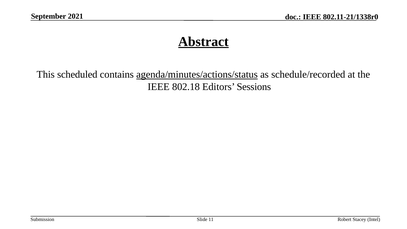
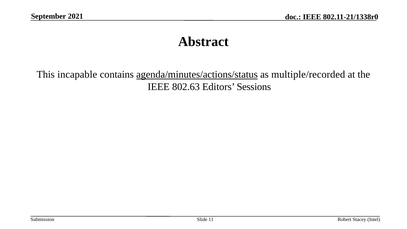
Abstract underline: present -> none (203, 42)
scheduled: scheduled -> incapable (77, 74)
schedule/recorded: schedule/recorded -> multiple/recorded (308, 74)
802.18: 802.18 -> 802.63 (186, 87)
